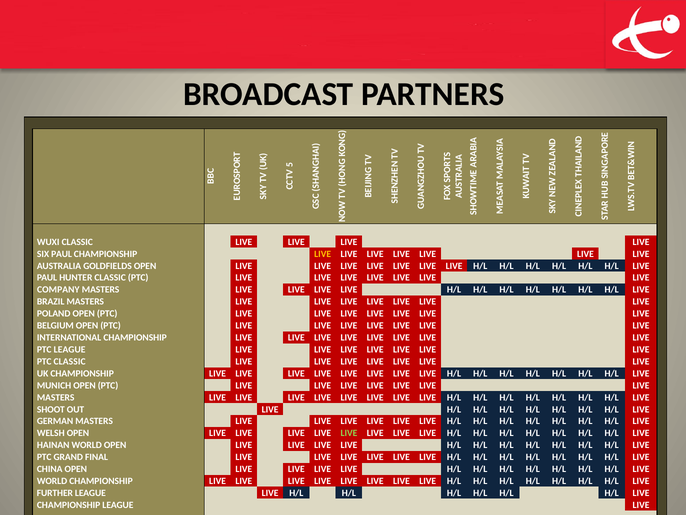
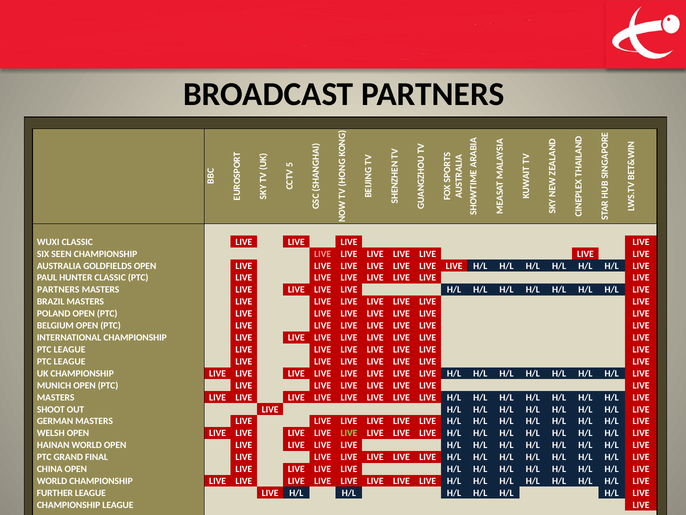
SIX PAUL: PAUL -> SEEN (61, 254)
LIVE colour: yellow -> pink (323, 254)
COMPANY: COMPANY -> PARTNERS (58, 290)
CLASSIC: CLASSIC -> LEAGUE (70, 361)
